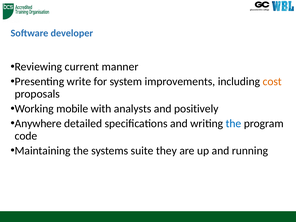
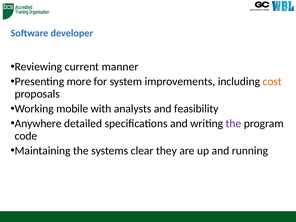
write: write -> more (79, 81)
positively: positively -> feasibility (196, 109)
the colour: blue -> purple (233, 123)
suite: suite -> clear (142, 151)
